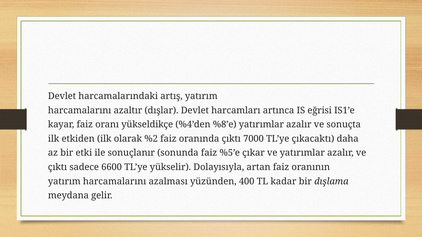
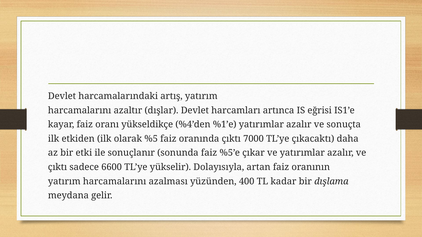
%8’e: %8’e -> %1’e (225, 125)
%2: %2 -> %5 (151, 139)
